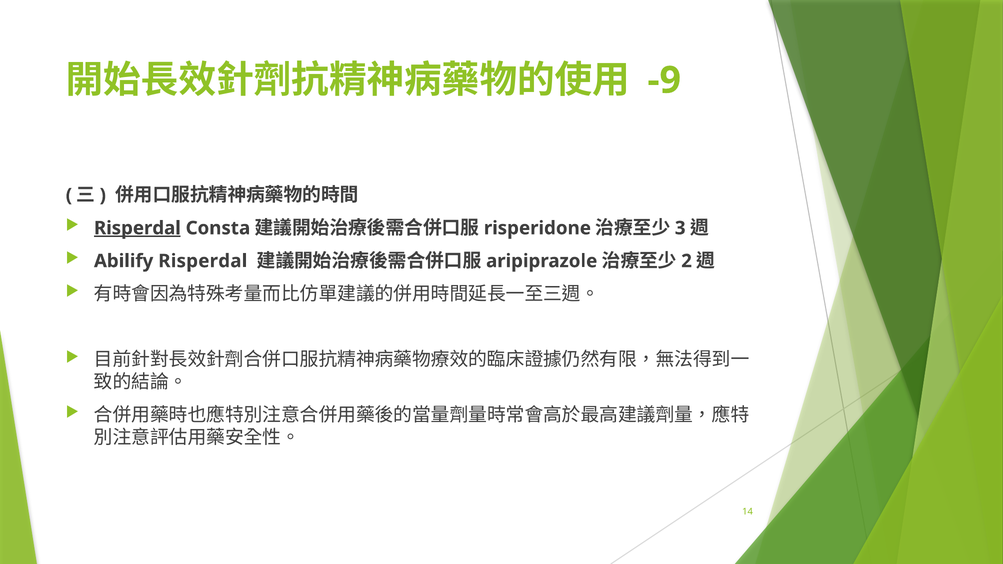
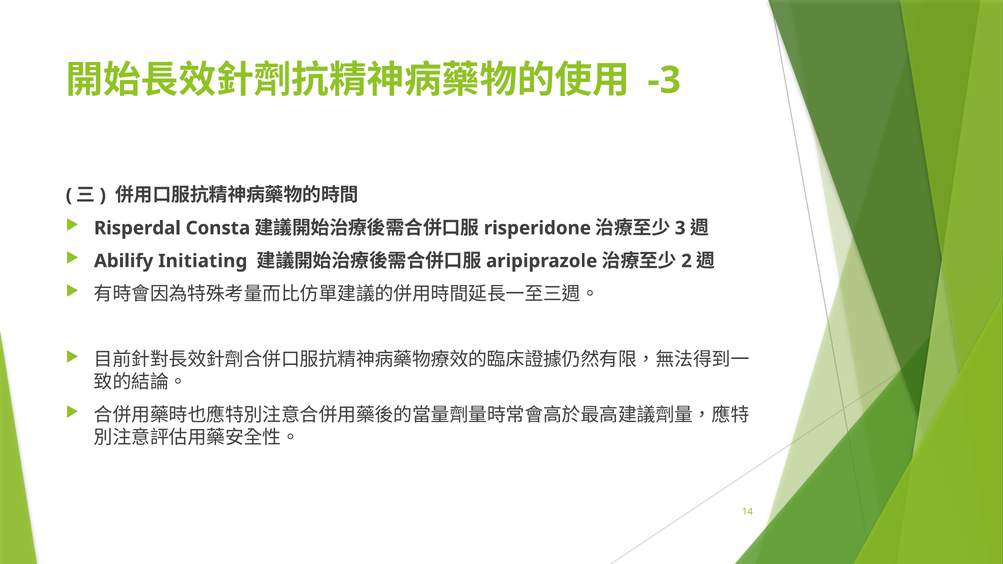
-9: -9 -> -3 (664, 80)
Risperdal underline: present -> none (137, 228)
Abilify Risperdal: Risperdal -> Initiating (203, 261)
